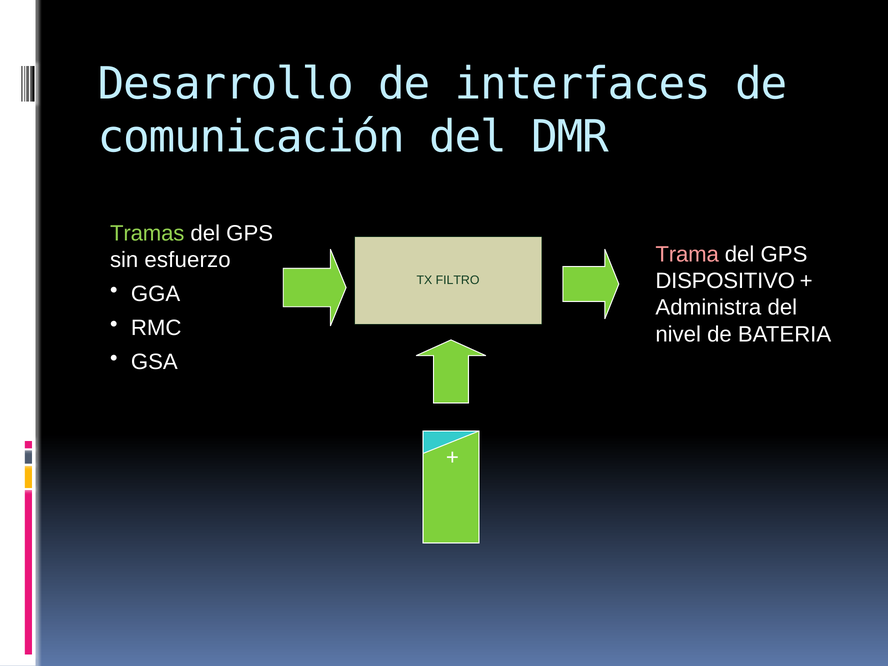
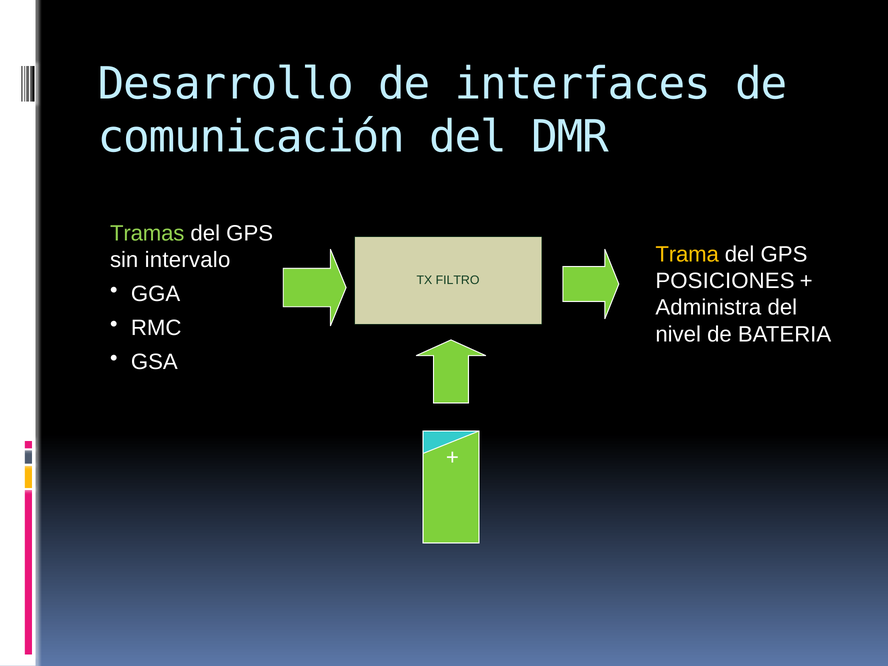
Trama colour: pink -> yellow (687, 254)
esfuerzo: esfuerzo -> intervalo (188, 260)
DISPOSITIVO: DISPOSITIVO -> POSICIONES (725, 281)
